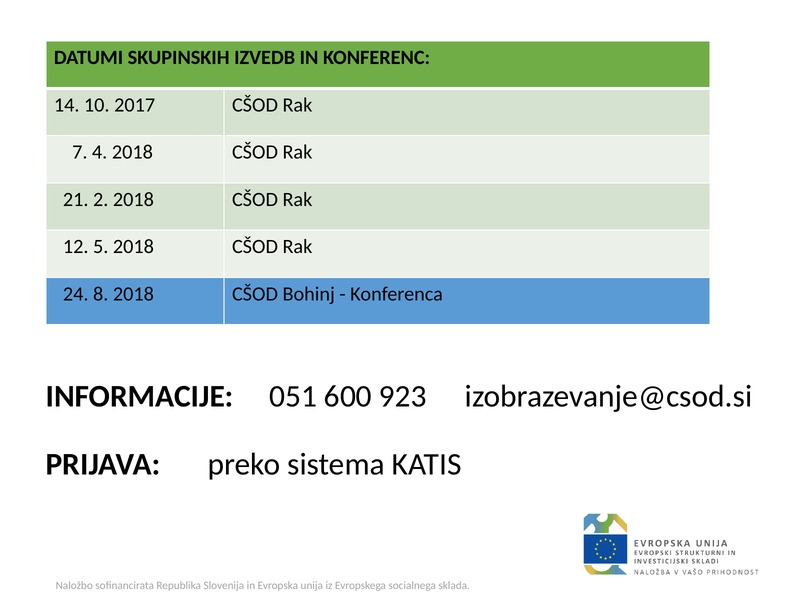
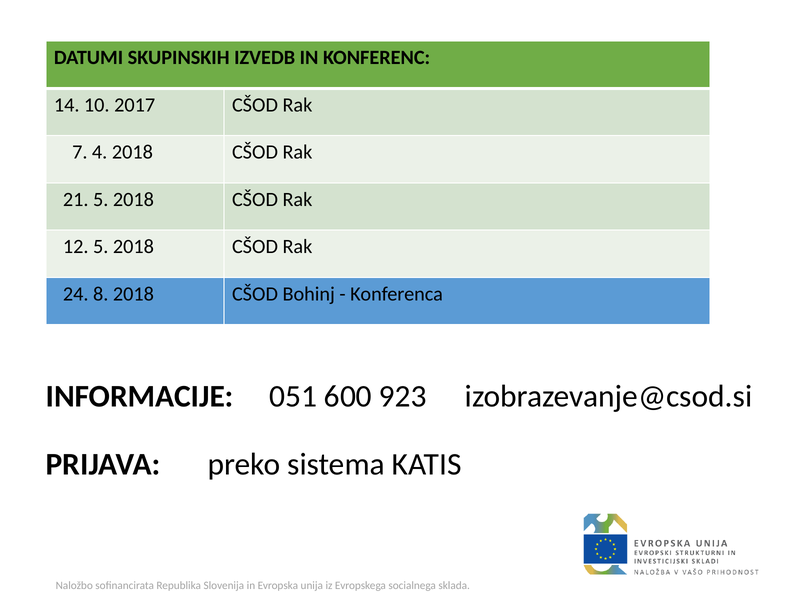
21 2: 2 -> 5 (101, 200)
